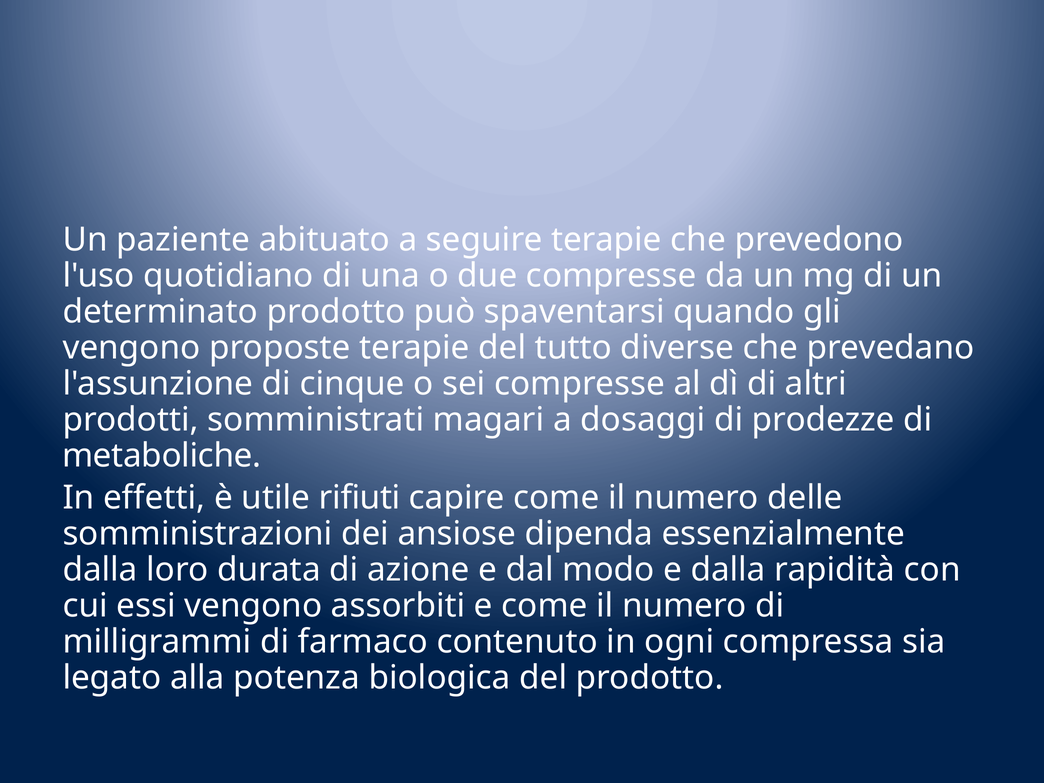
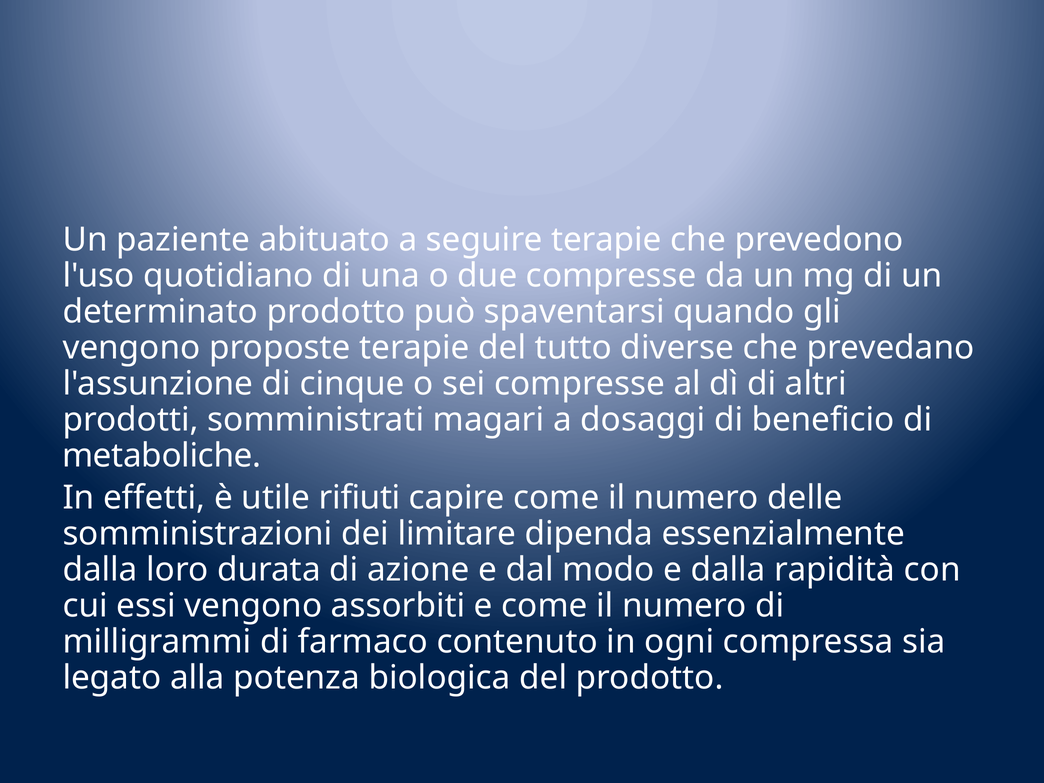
prodezze: prodezze -> beneficio (823, 420)
ansiose: ansiose -> limitare (457, 534)
